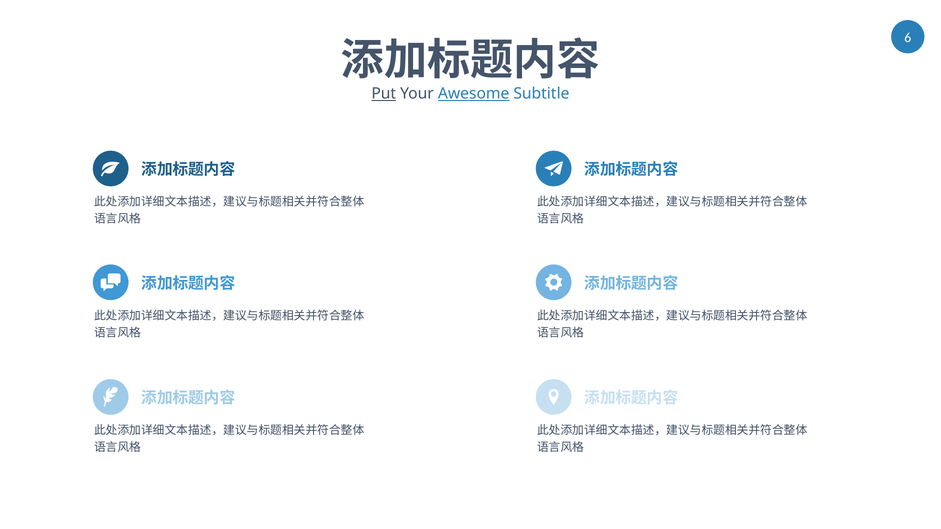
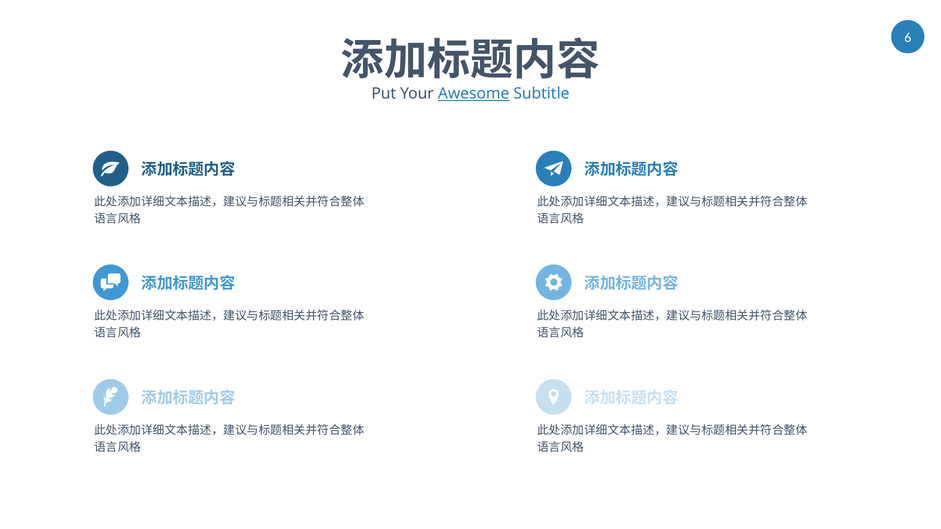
Put underline: present -> none (384, 94)
